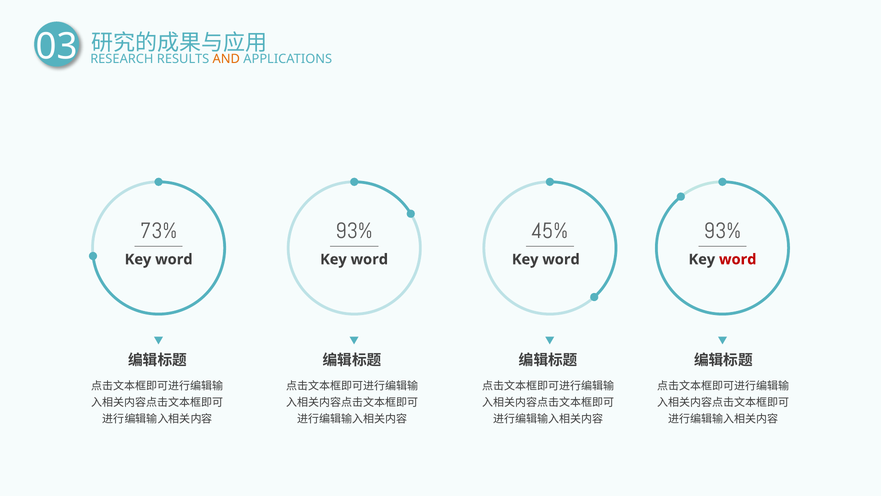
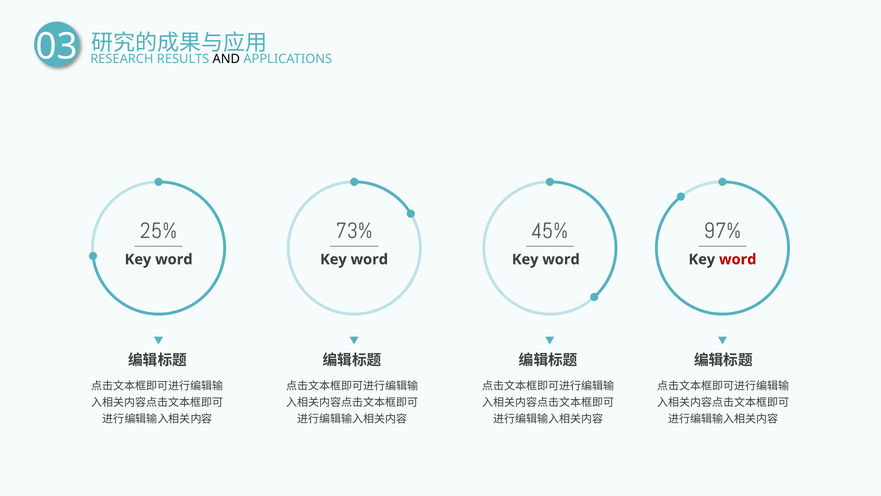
AND colour: orange -> black (226, 59)
73%: 73% -> 25% (159, 231)
93%: 93% -> 73% (354, 231)
45% 93%: 93% -> 97% (722, 231)
